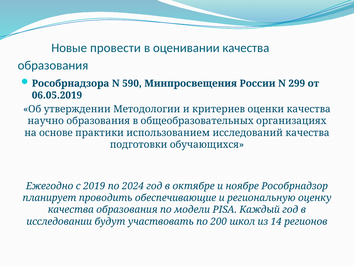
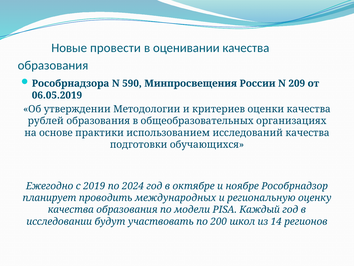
299: 299 -> 209 (297, 83)
научно: научно -> рублей (46, 121)
обеспечивающие: обеспечивающие -> международных (176, 198)
